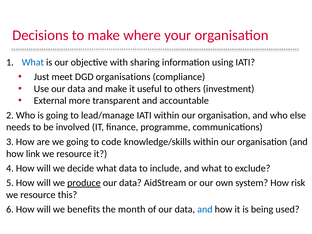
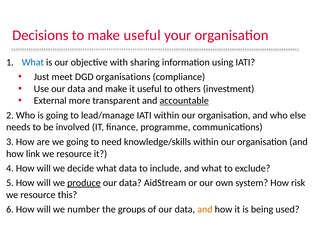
make where: where -> useful (142, 35)
accountable underline: none -> present (184, 101)
code: code -> need (112, 142)
benefits: benefits -> number (84, 209)
month: month -> groups (132, 209)
and colour: blue -> orange (205, 209)
